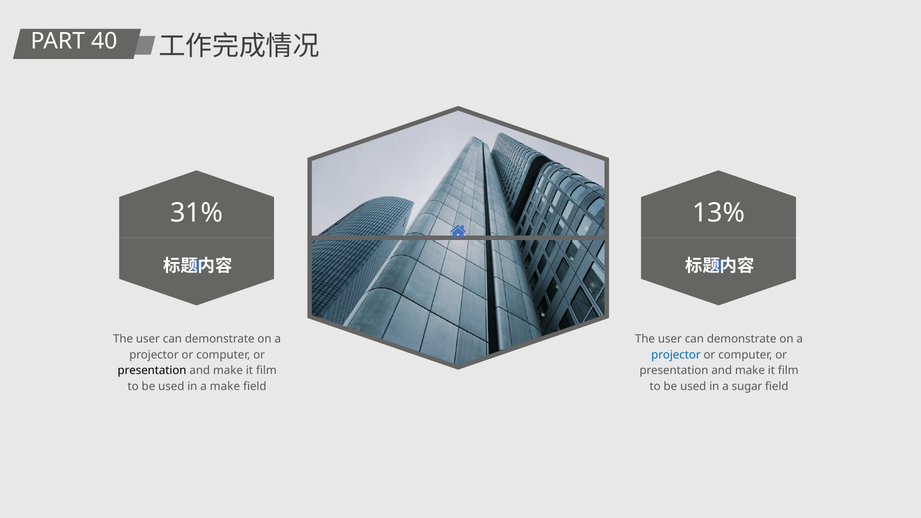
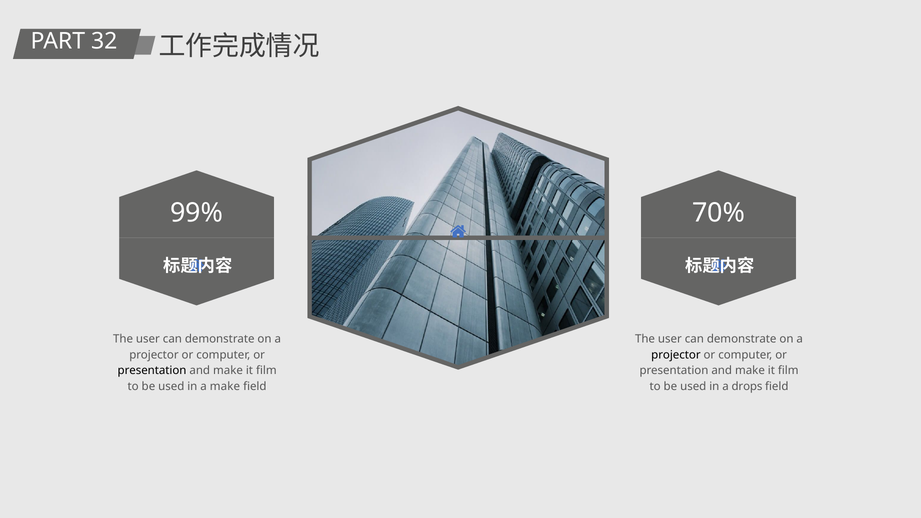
40: 40 -> 32 (104, 41)
31%: 31% -> 99% (197, 213)
13%: 13% -> 70% (719, 213)
projector colour: blue -> black (676, 355)
sugar: sugar -> drops (747, 386)
